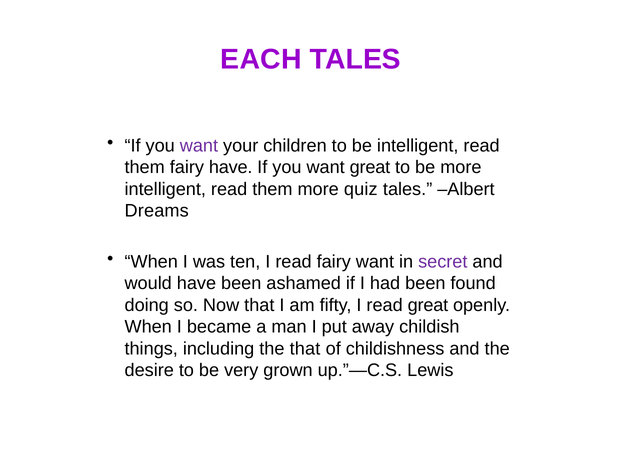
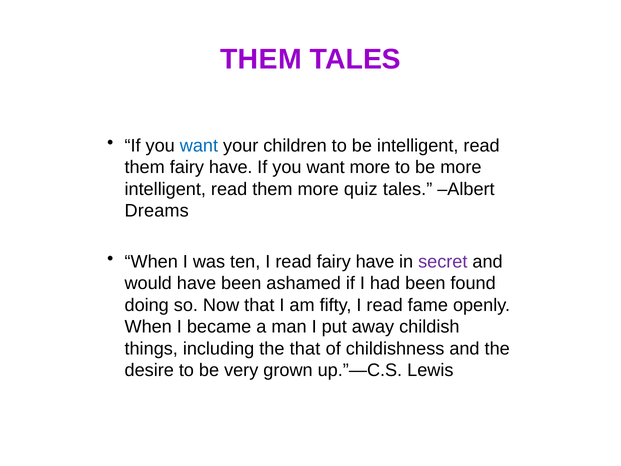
EACH: EACH -> THEM (261, 59)
want colour: purple -> blue (199, 146)
want great: great -> more (370, 167)
read fairy want: want -> have (375, 262)
read great: great -> fame (428, 305)
